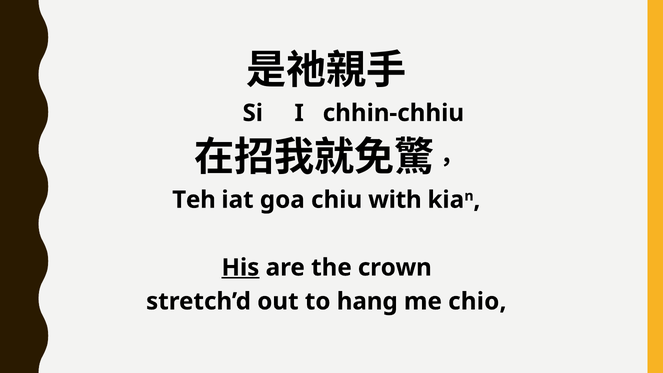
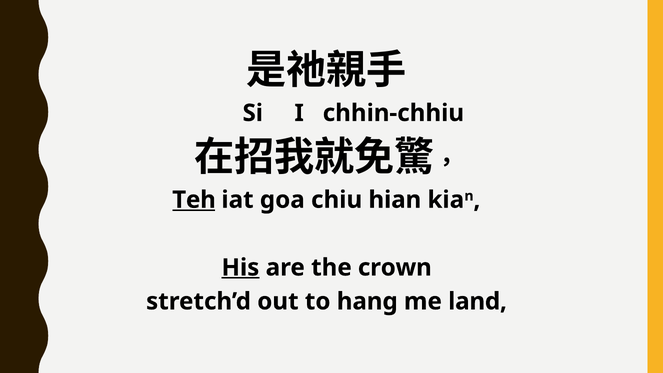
Teh underline: none -> present (194, 200)
with: with -> hian (395, 200)
chio: chio -> land (477, 301)
